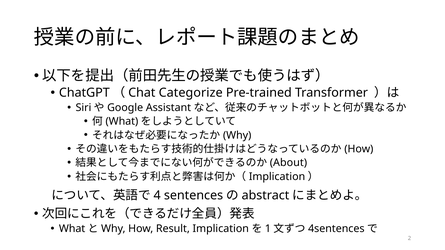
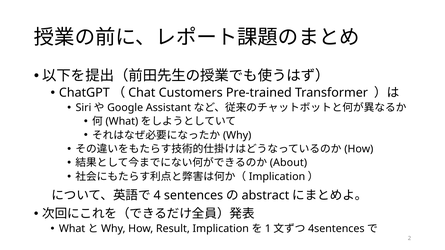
Categorize: Categorize -> Customers (191, 93)
